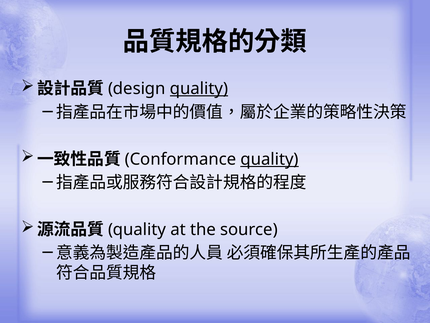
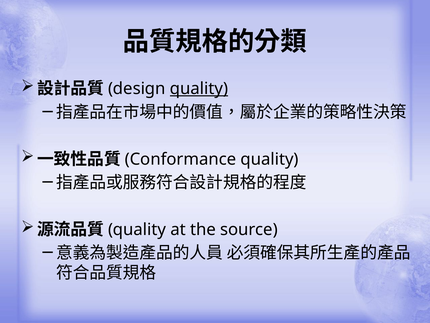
quality underline: present -> none (270, 159)
